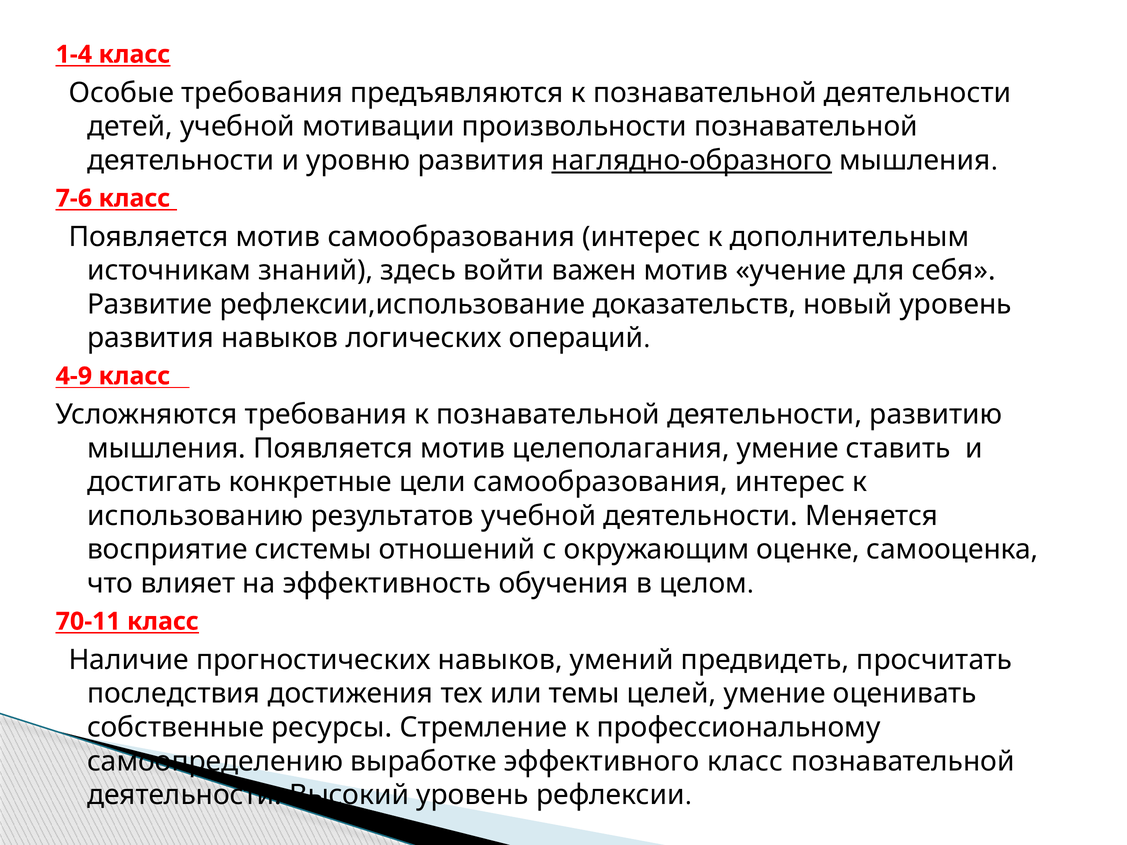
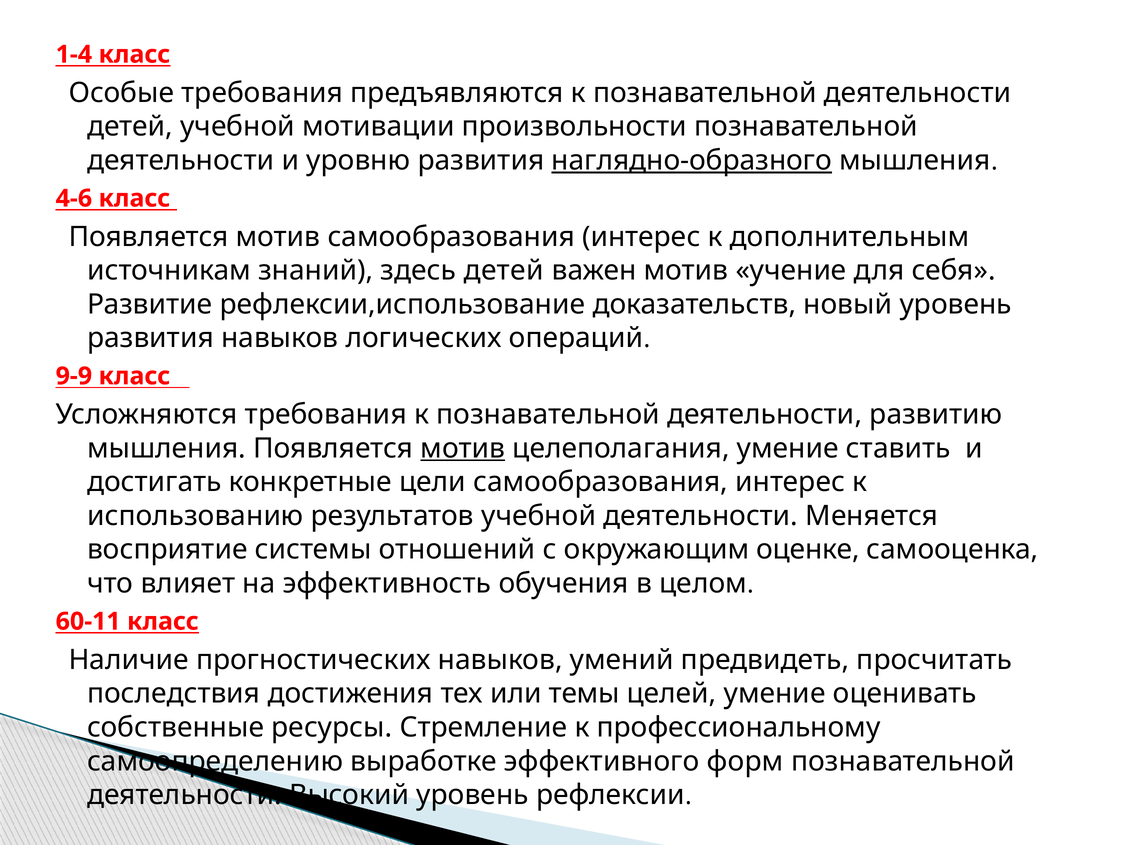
7-6: 7-6 -> 4-6 (74, 198)
здесь войти: войти -> детей (504, 271)
4-9: 4-9 -> 9-9 (74, 376)
мотив underline: none -> present (463, 448)
70-11: 70-11 -> 60-11 (88, 622)
эффективного класс: класс -> форм (745, 761)
